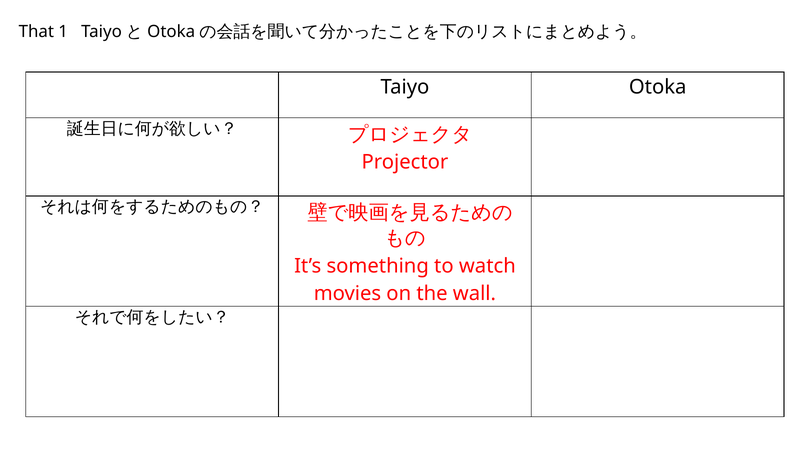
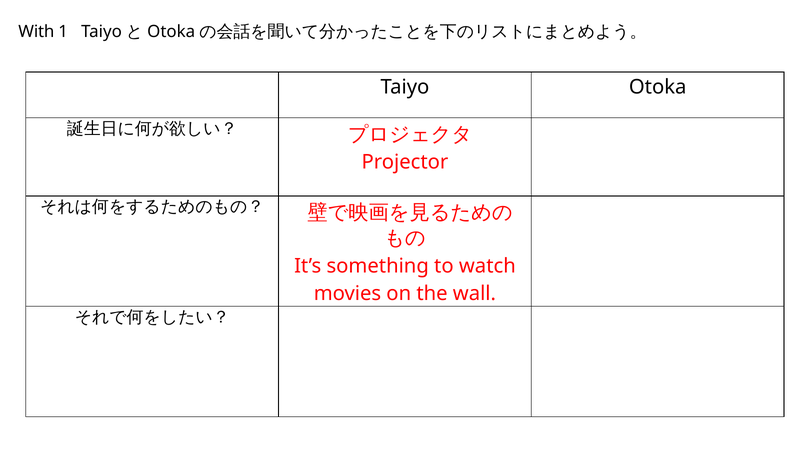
That: That -> With (36, 31)
